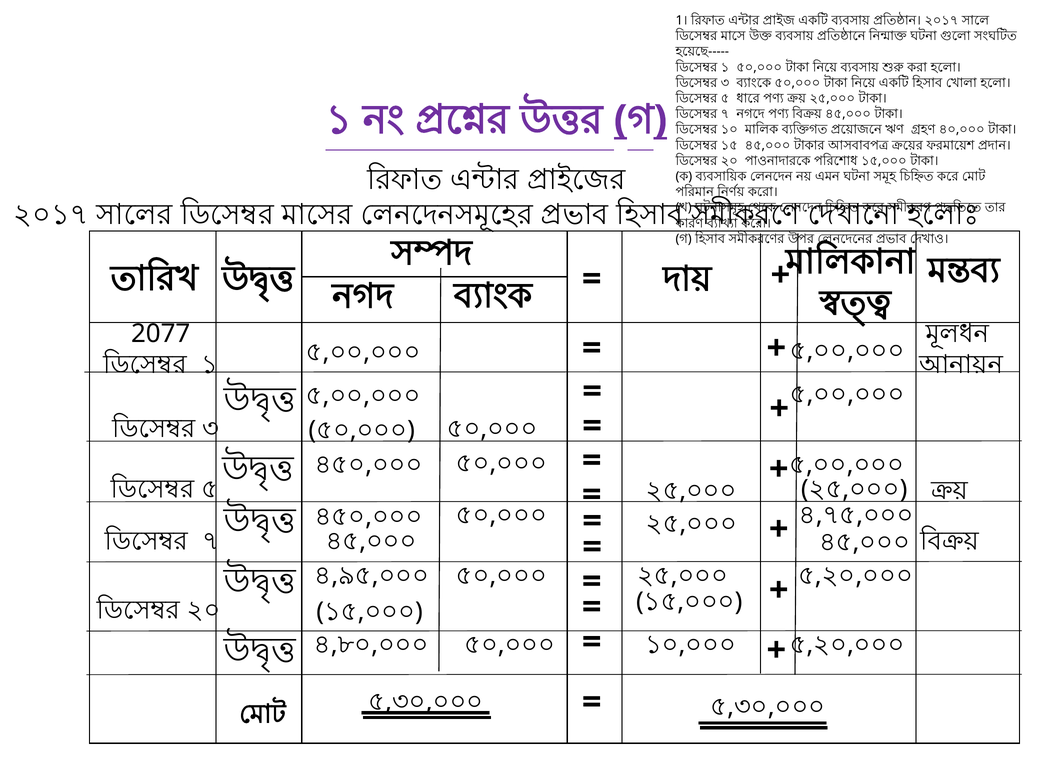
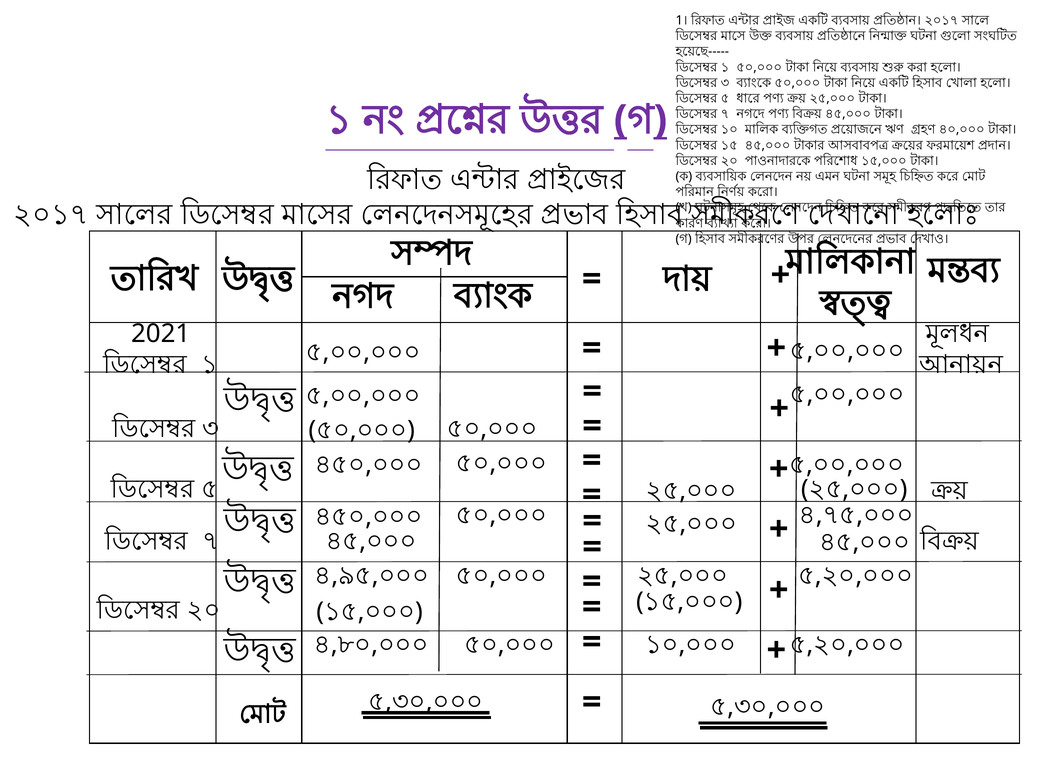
2077: 2077 -> 2021 (161, 334)
